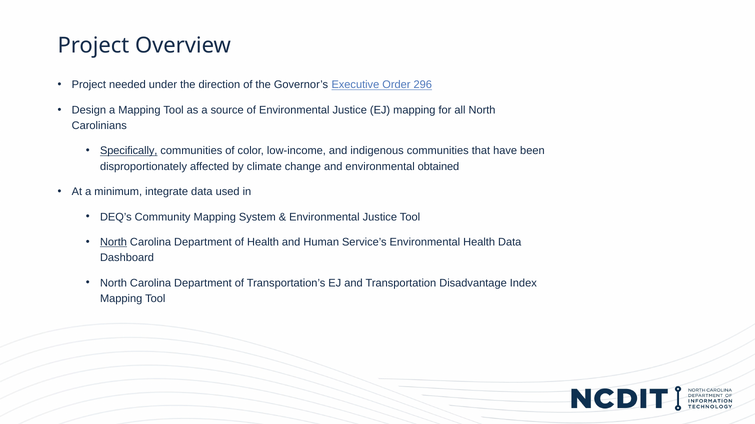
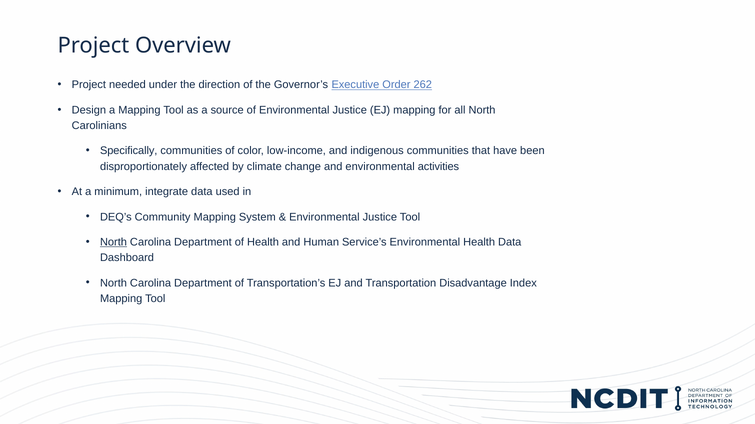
296: 296 -> 262 (423, 85)
Specifically underline: present -> none (129, 151)
obtained: obtained -> activities (438, 167)
